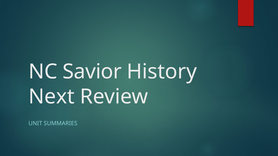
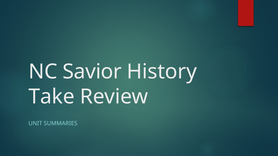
Next: Next -> Take (51, 97)
